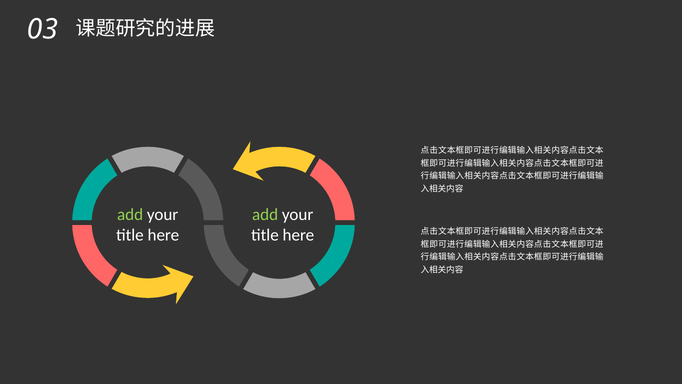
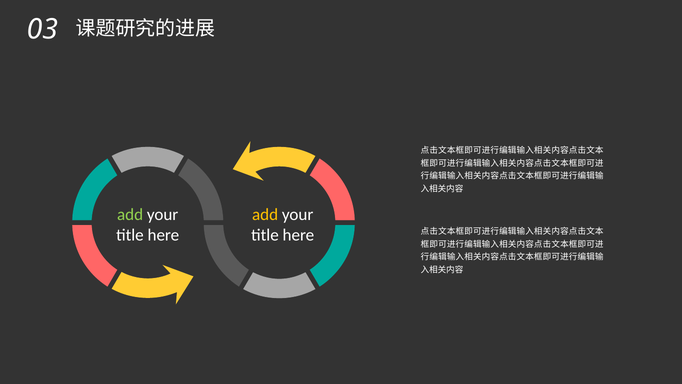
add colour: light green -> yellow (265, 214)
